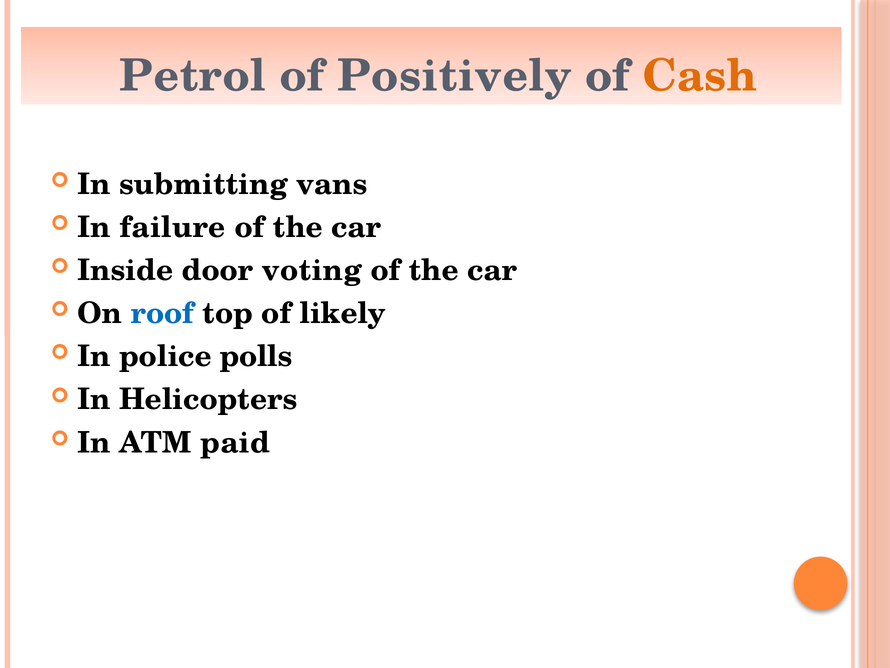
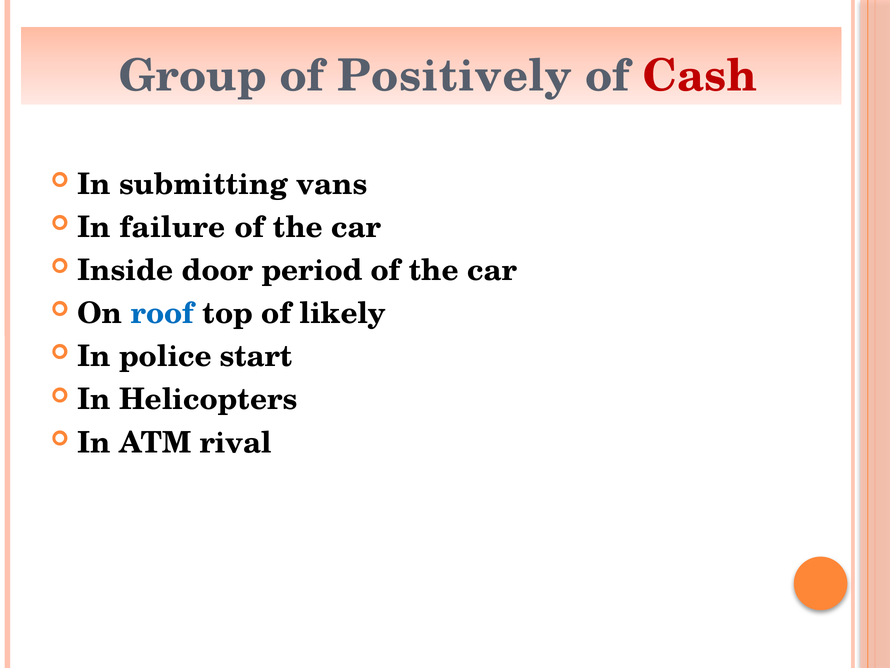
Petrol: Petrol -> Group (193, 76)
Cash colour: orange -> red (700, 76)
voting: voting -> period (312, 270)
polls: polls -> start (256, 356)
paid: paid -> rival (236, 442)
